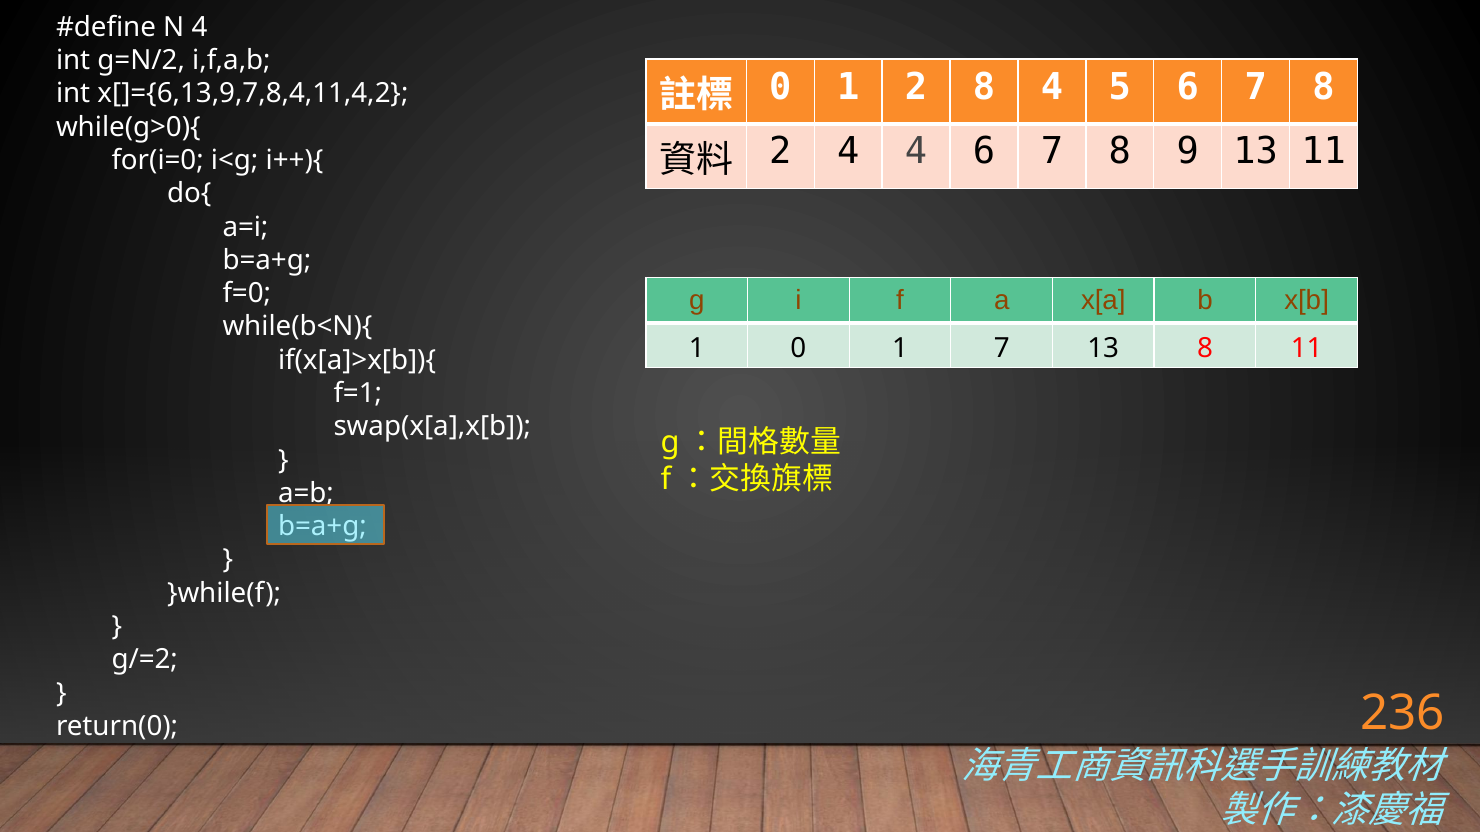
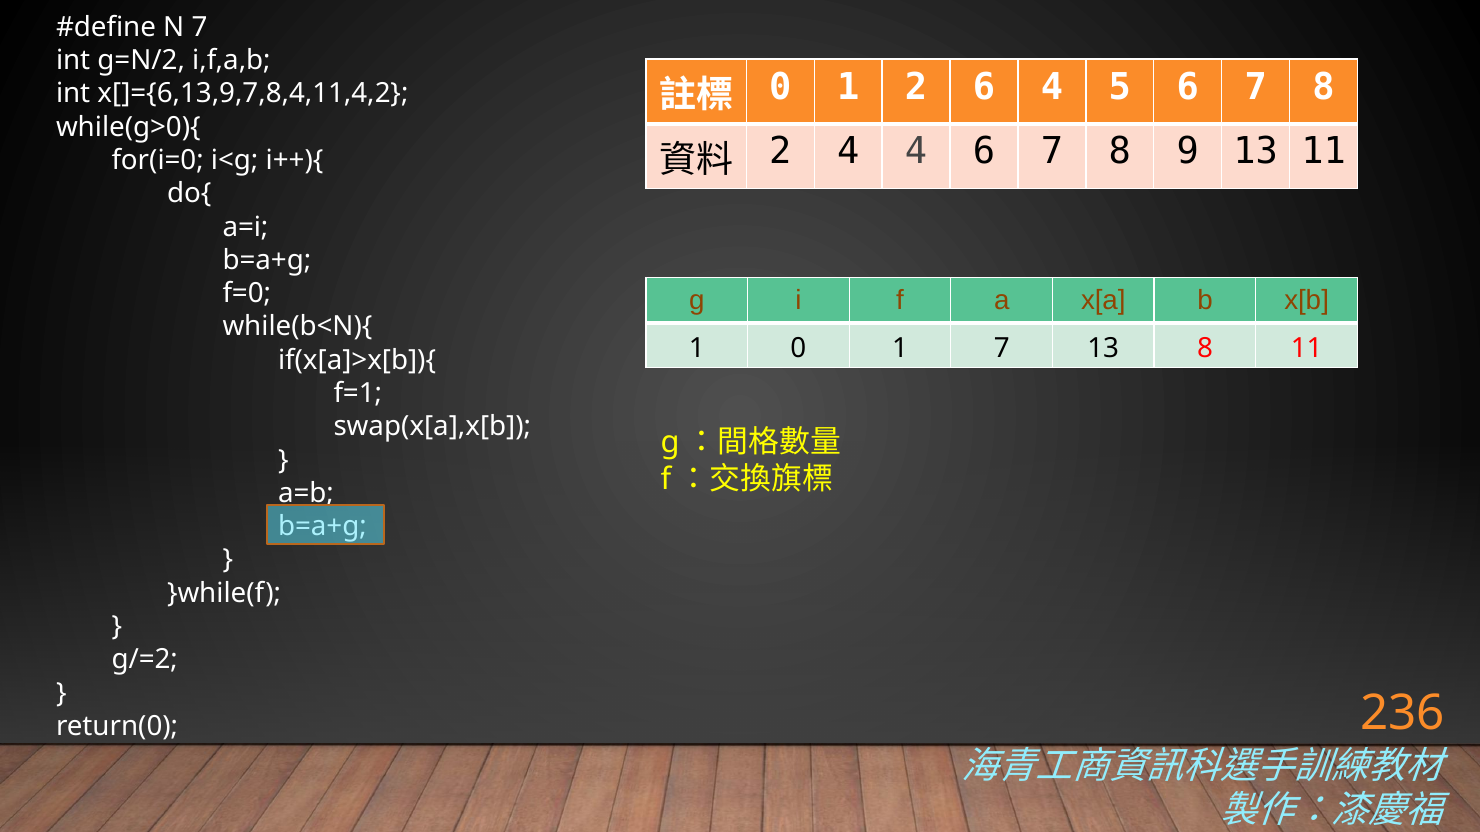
N 4: 4 -> 7 (199, 27)
2 8: 8 -> 6 (984, 87)
